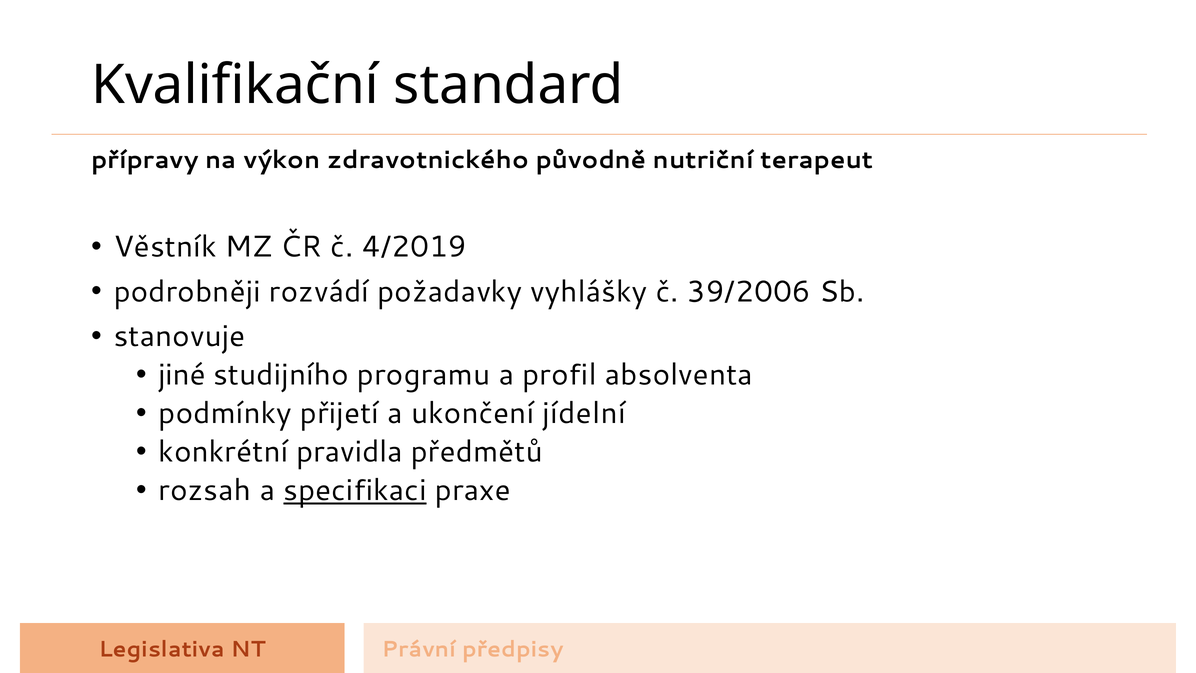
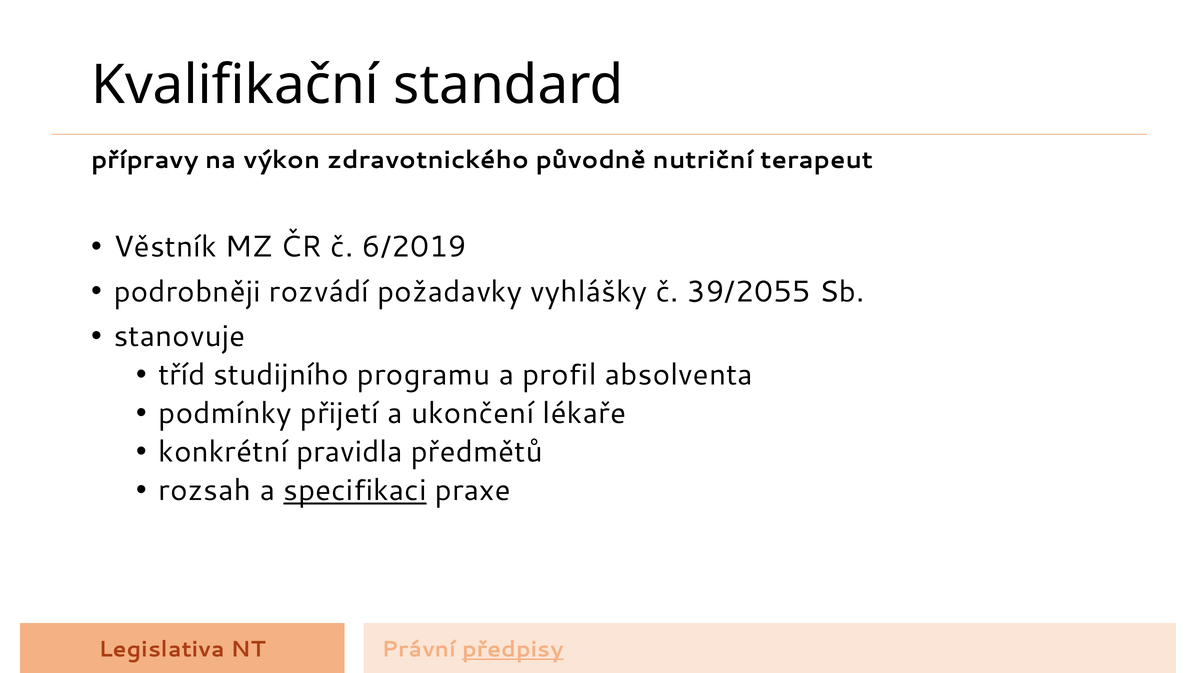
4/2019: 4/2019 -> 6/2019 (414, 247)
39/2006: 39/2006 -> 39/2055 (749, 292)
jiné: jiné -> tříd (182, 375)
jídelní: jídelní -> lékaře (584, 413)
předpisy underline: none -> present (513, 649)
